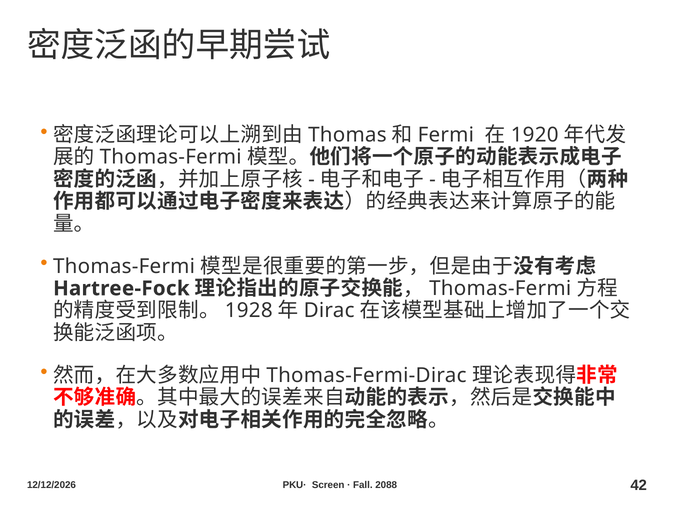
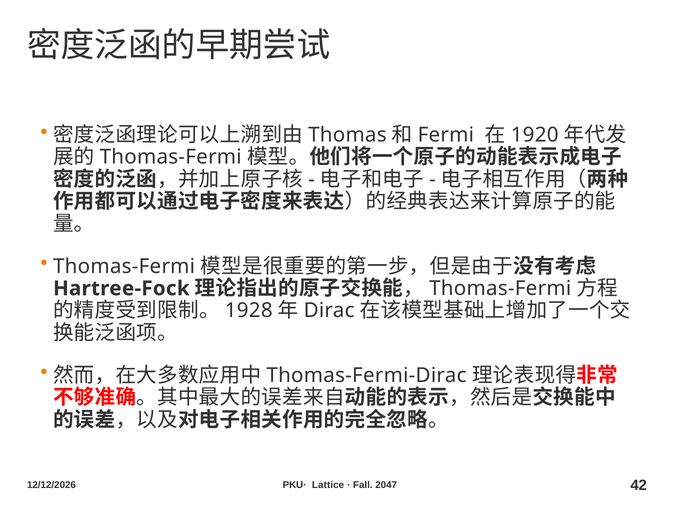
Screen: Screen -> Lattice (328, 485)
2088: 2088 -> 2047 (386, 485)
